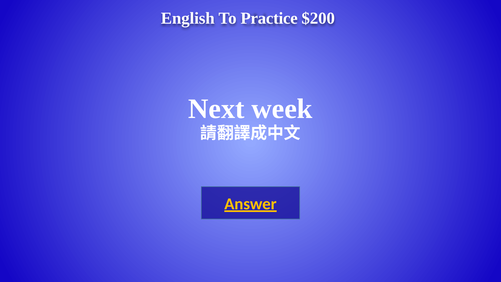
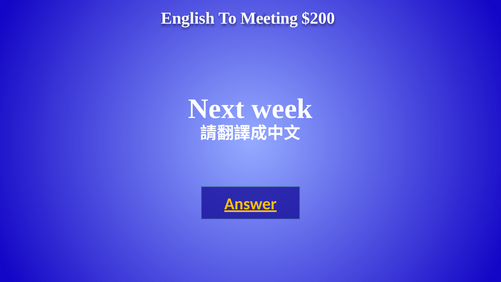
Practice: Practice -> Meeting (269, 18)
